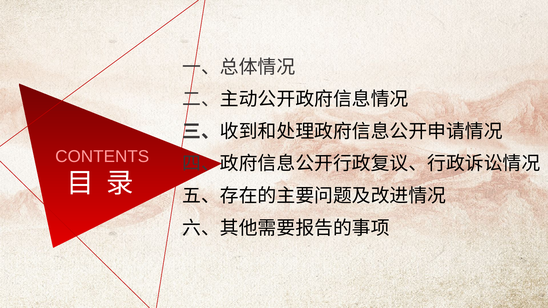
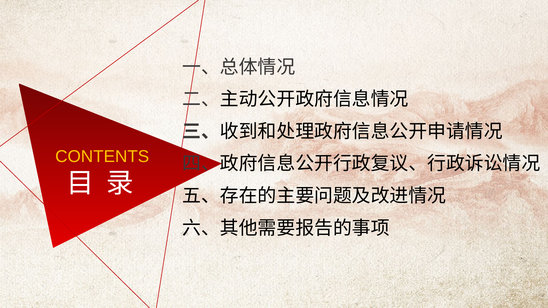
CONTENTS colour: pink -> yellow (102, 157)
